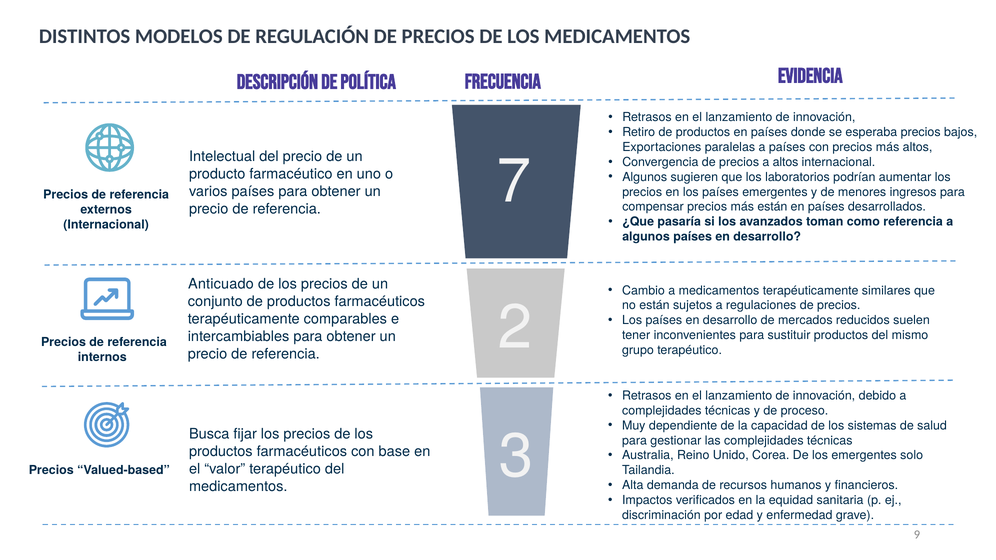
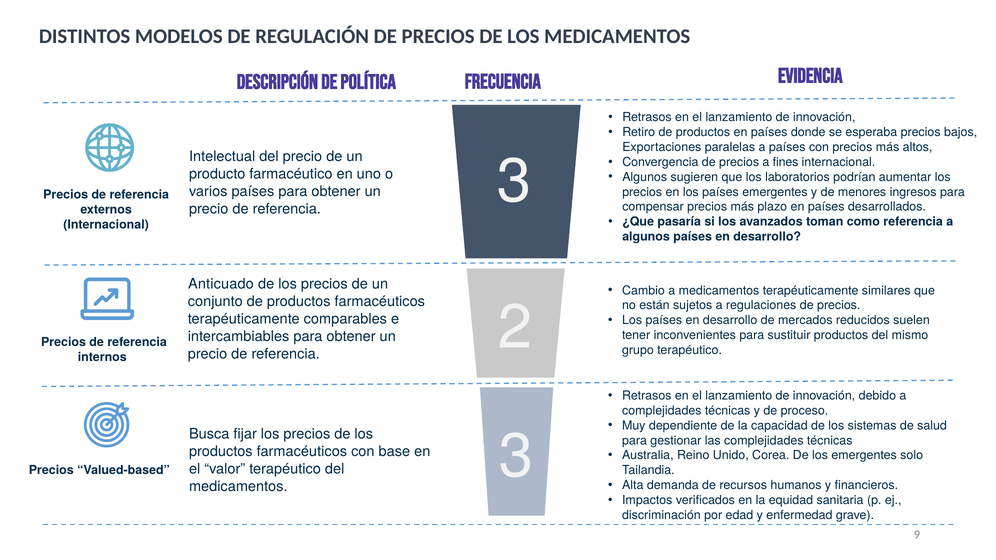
a altos: altos -> fines (786, 162)
más están: están -> plazo (772, 207)
referencia 7: 7 -> 3 (514, 181)
